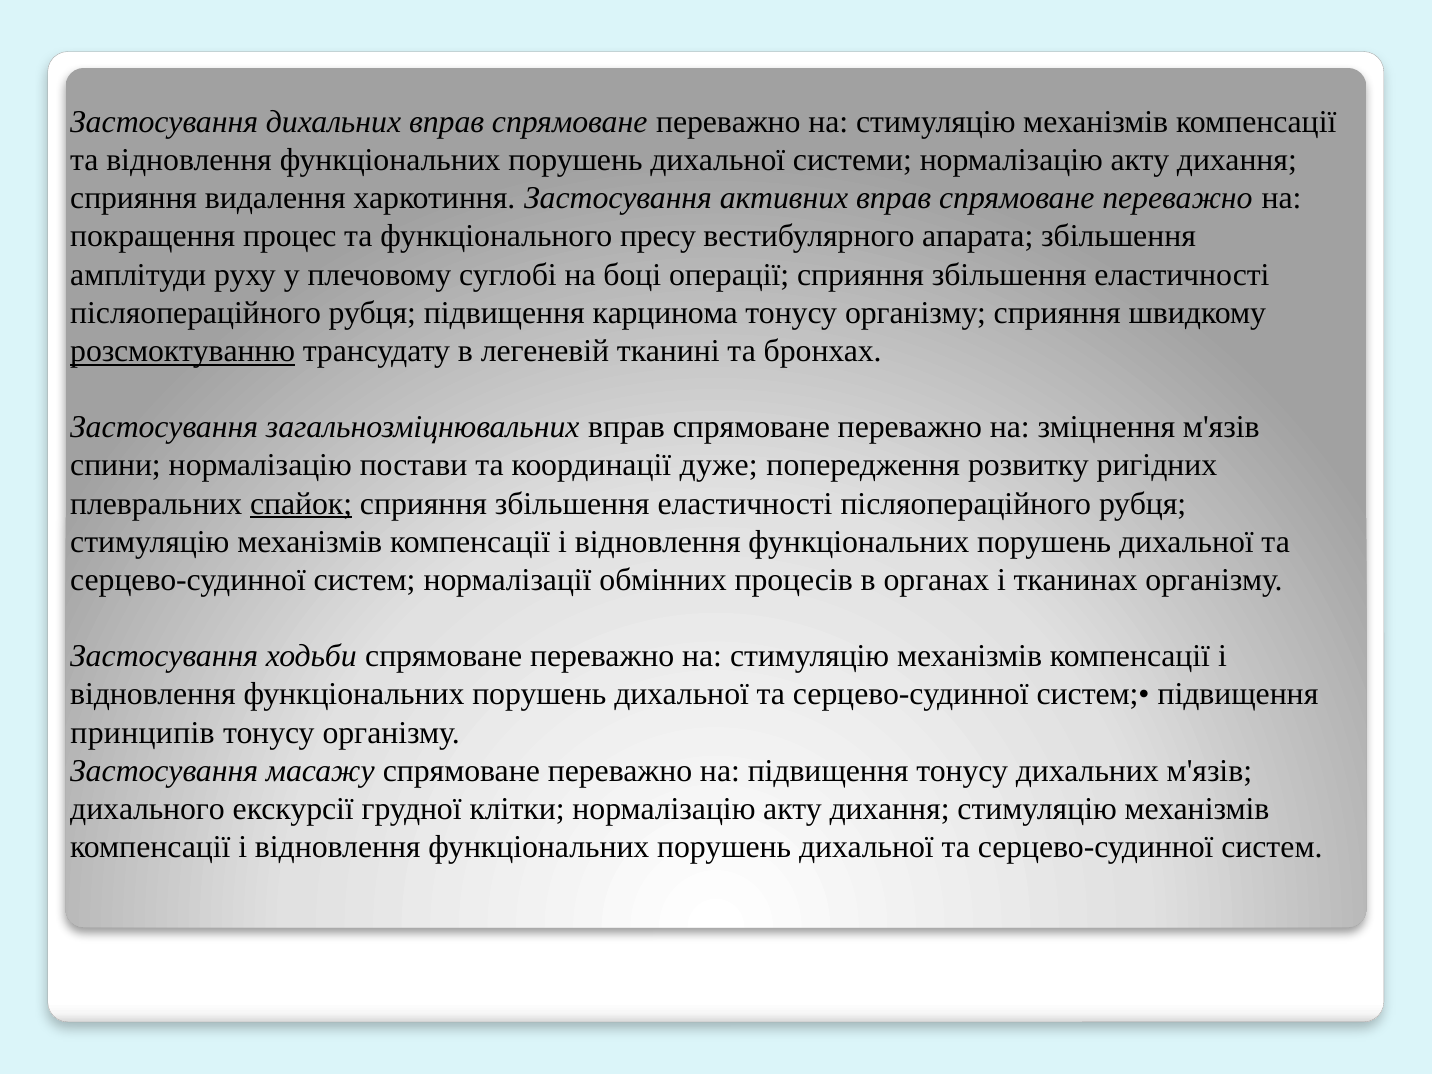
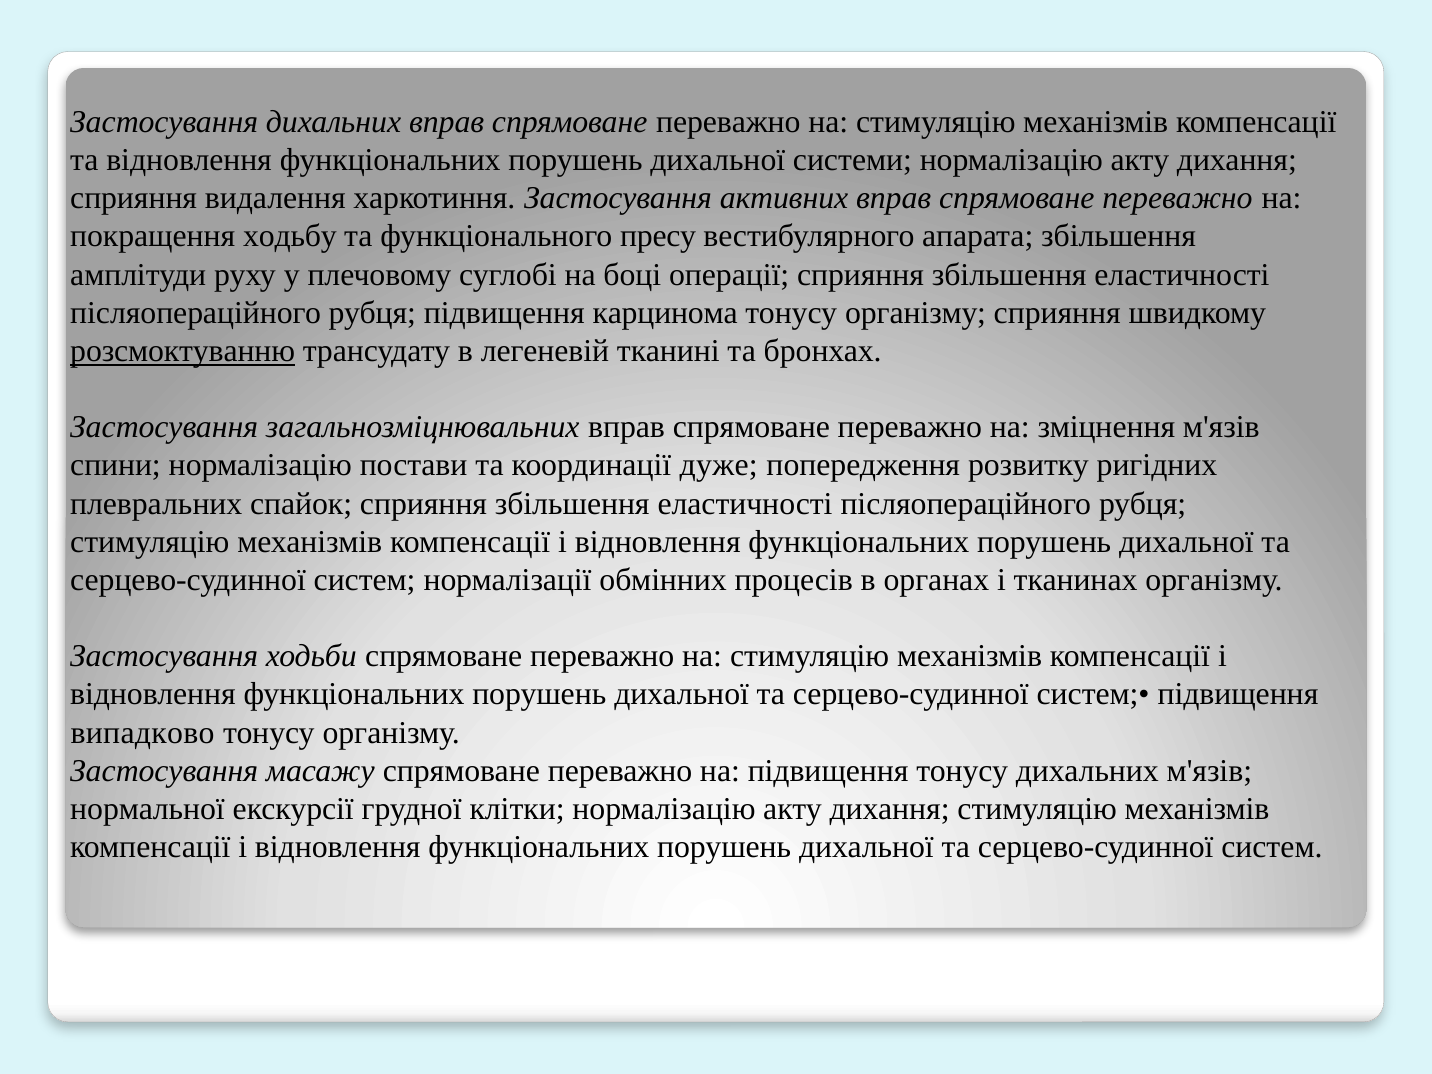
процес: процес -> ходьбу (290, 236)
спайок underline: present -> none (301, 504)
принципів: принципів -> випадково (143, 733)
дихального: дихального -> нормальної (147, 809)
